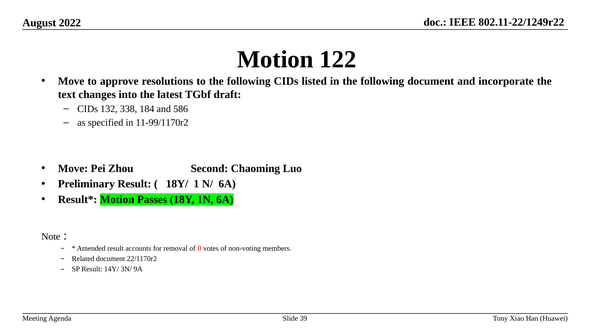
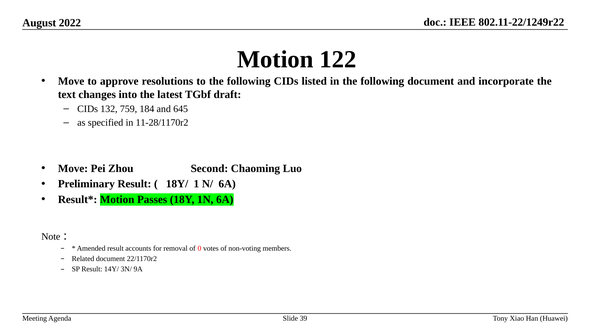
338: 338 -> 759 (129, 109)
586: 586 -> 645 (181, 109)
11-99/1170r2: 11-99/1170r2 -> 11-28/1170r2 (162, 123)
